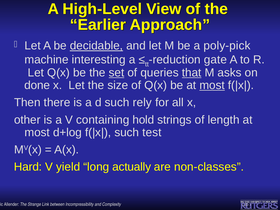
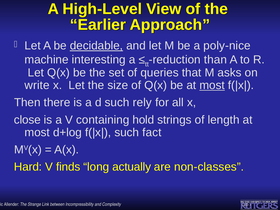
poly-pick: poly-pick -> poly-nice (227, 46)
gate: gate -> than (215, 60)
set underline: present -> none (116, 73)
that underline: present -> none (192, 73)
done: done -> write (37, 85)
other: other -> close (27, 120)
test: test -> fact (152, 132)
yield: yield -> finds (68, 167)
